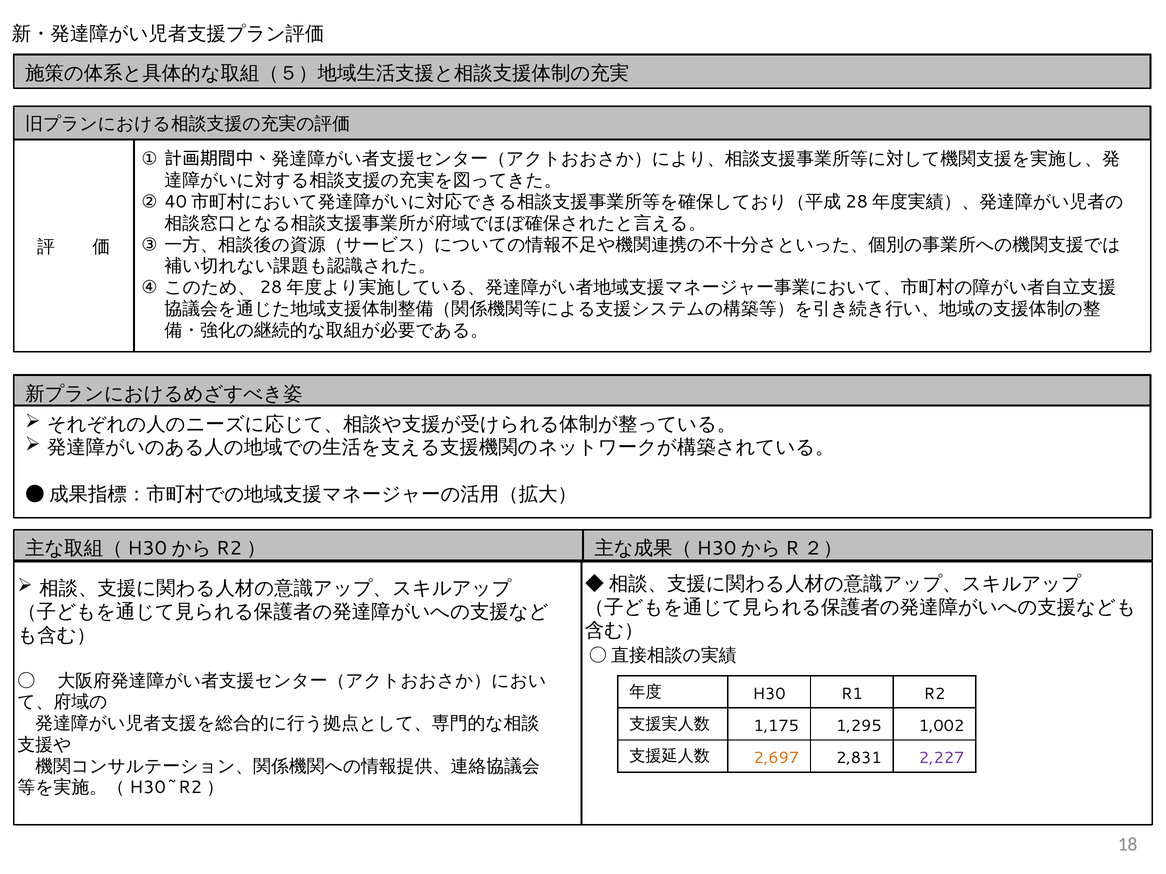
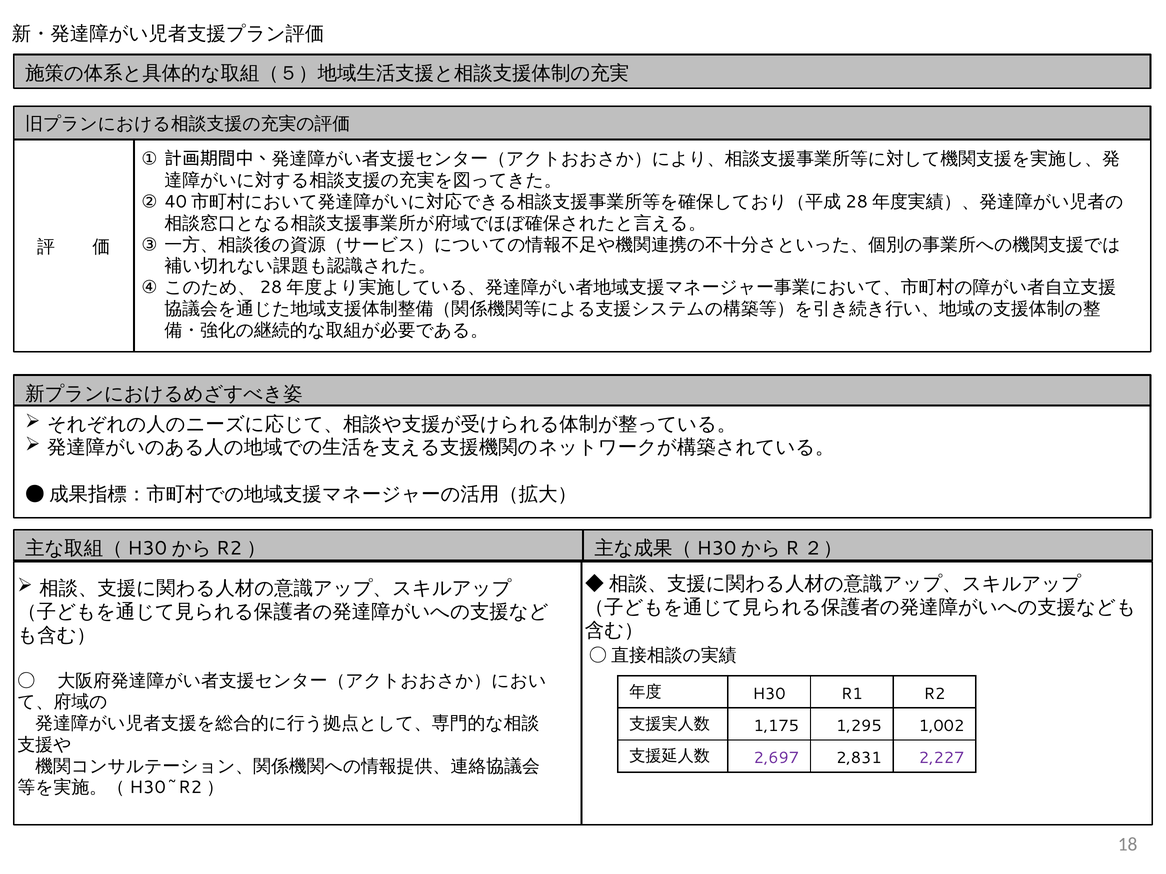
2,697 colour: orange -> purple (776, 759)
